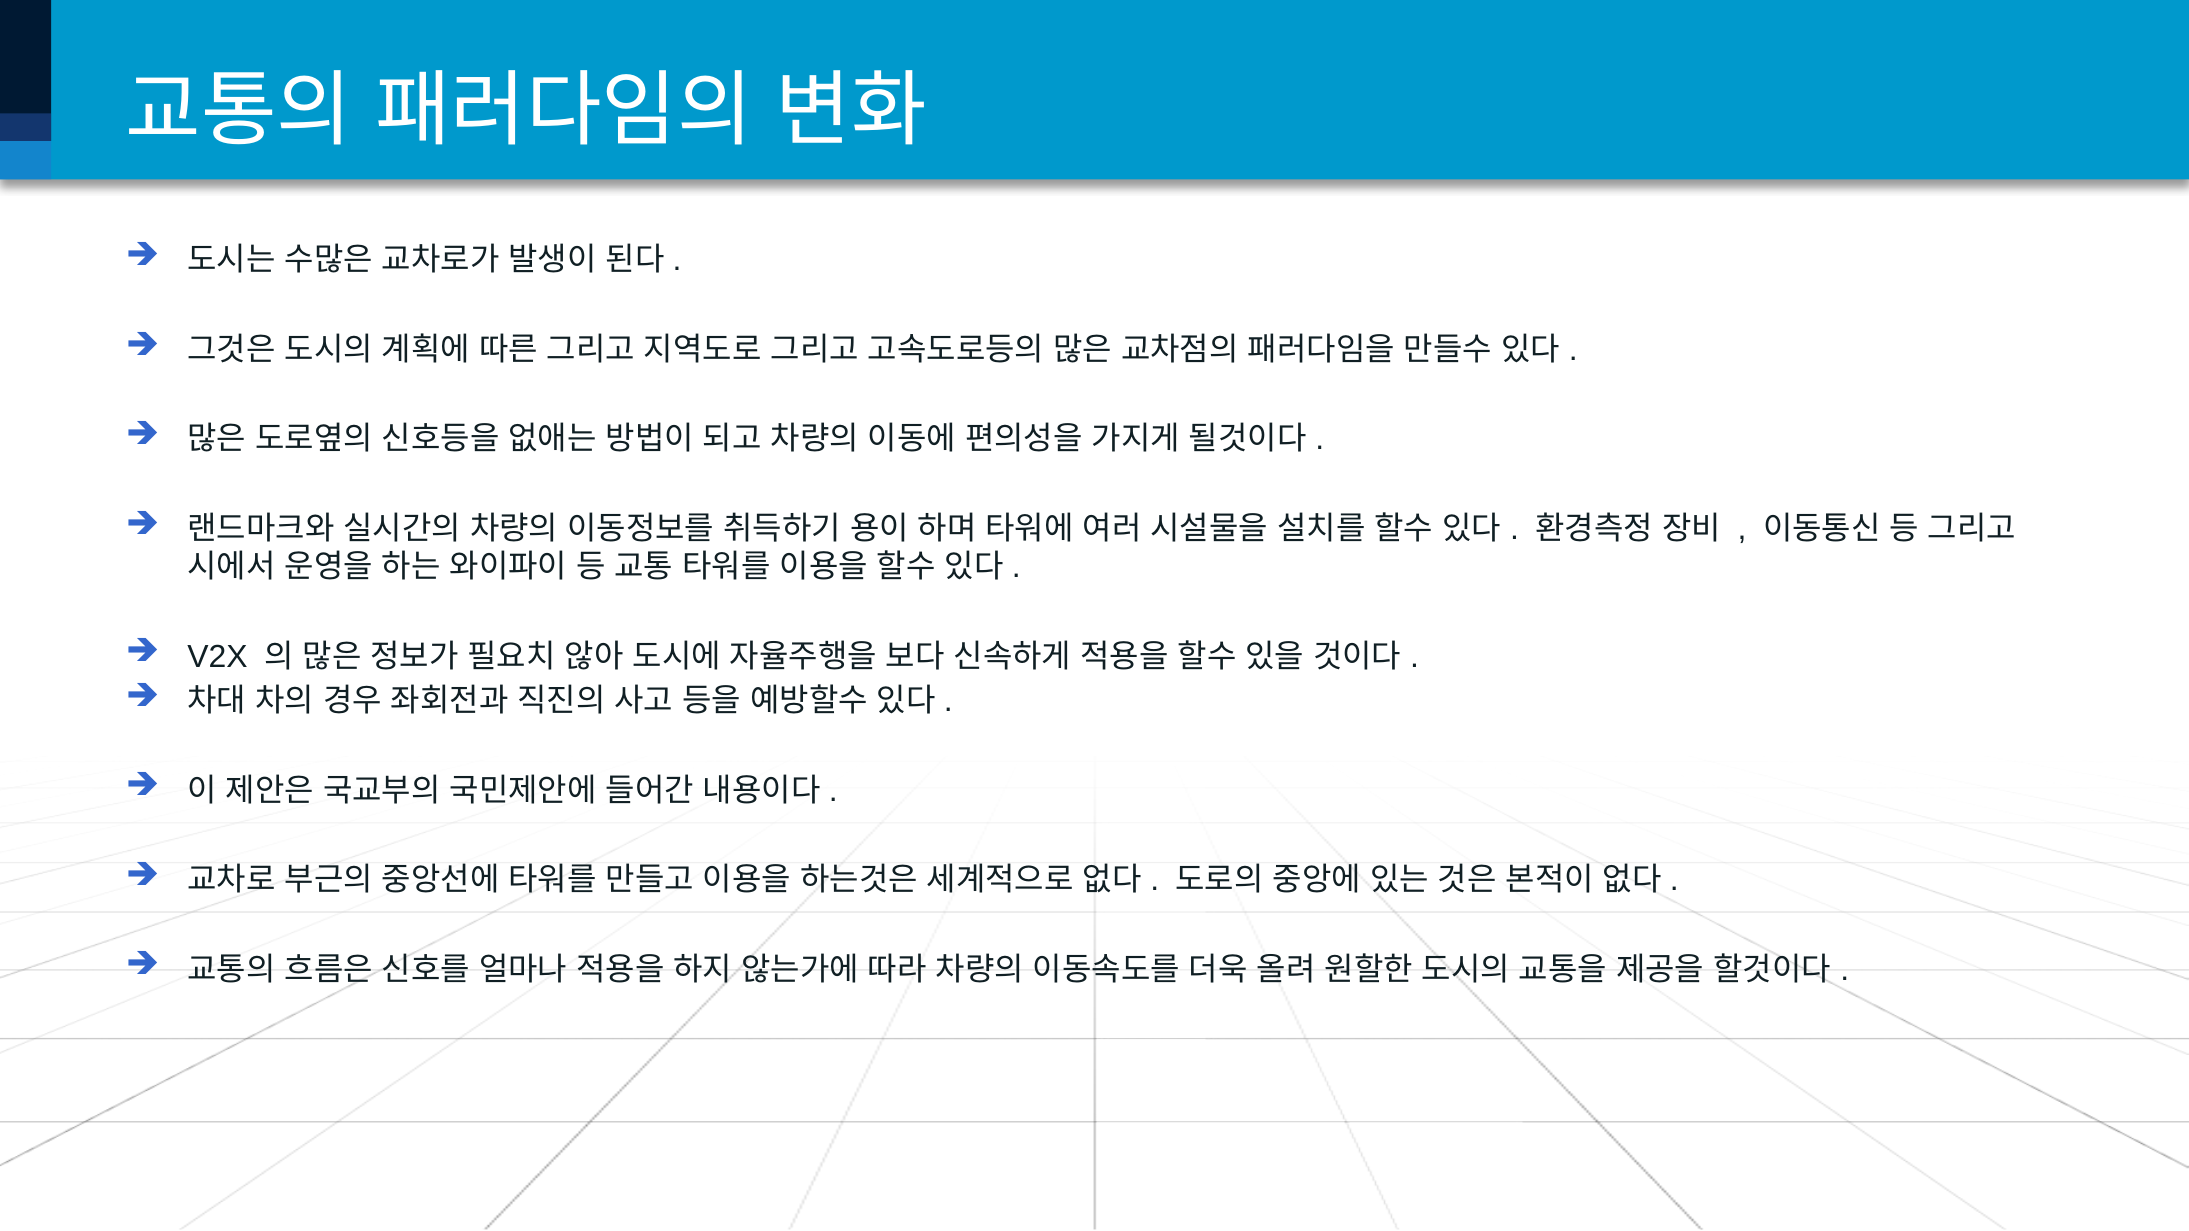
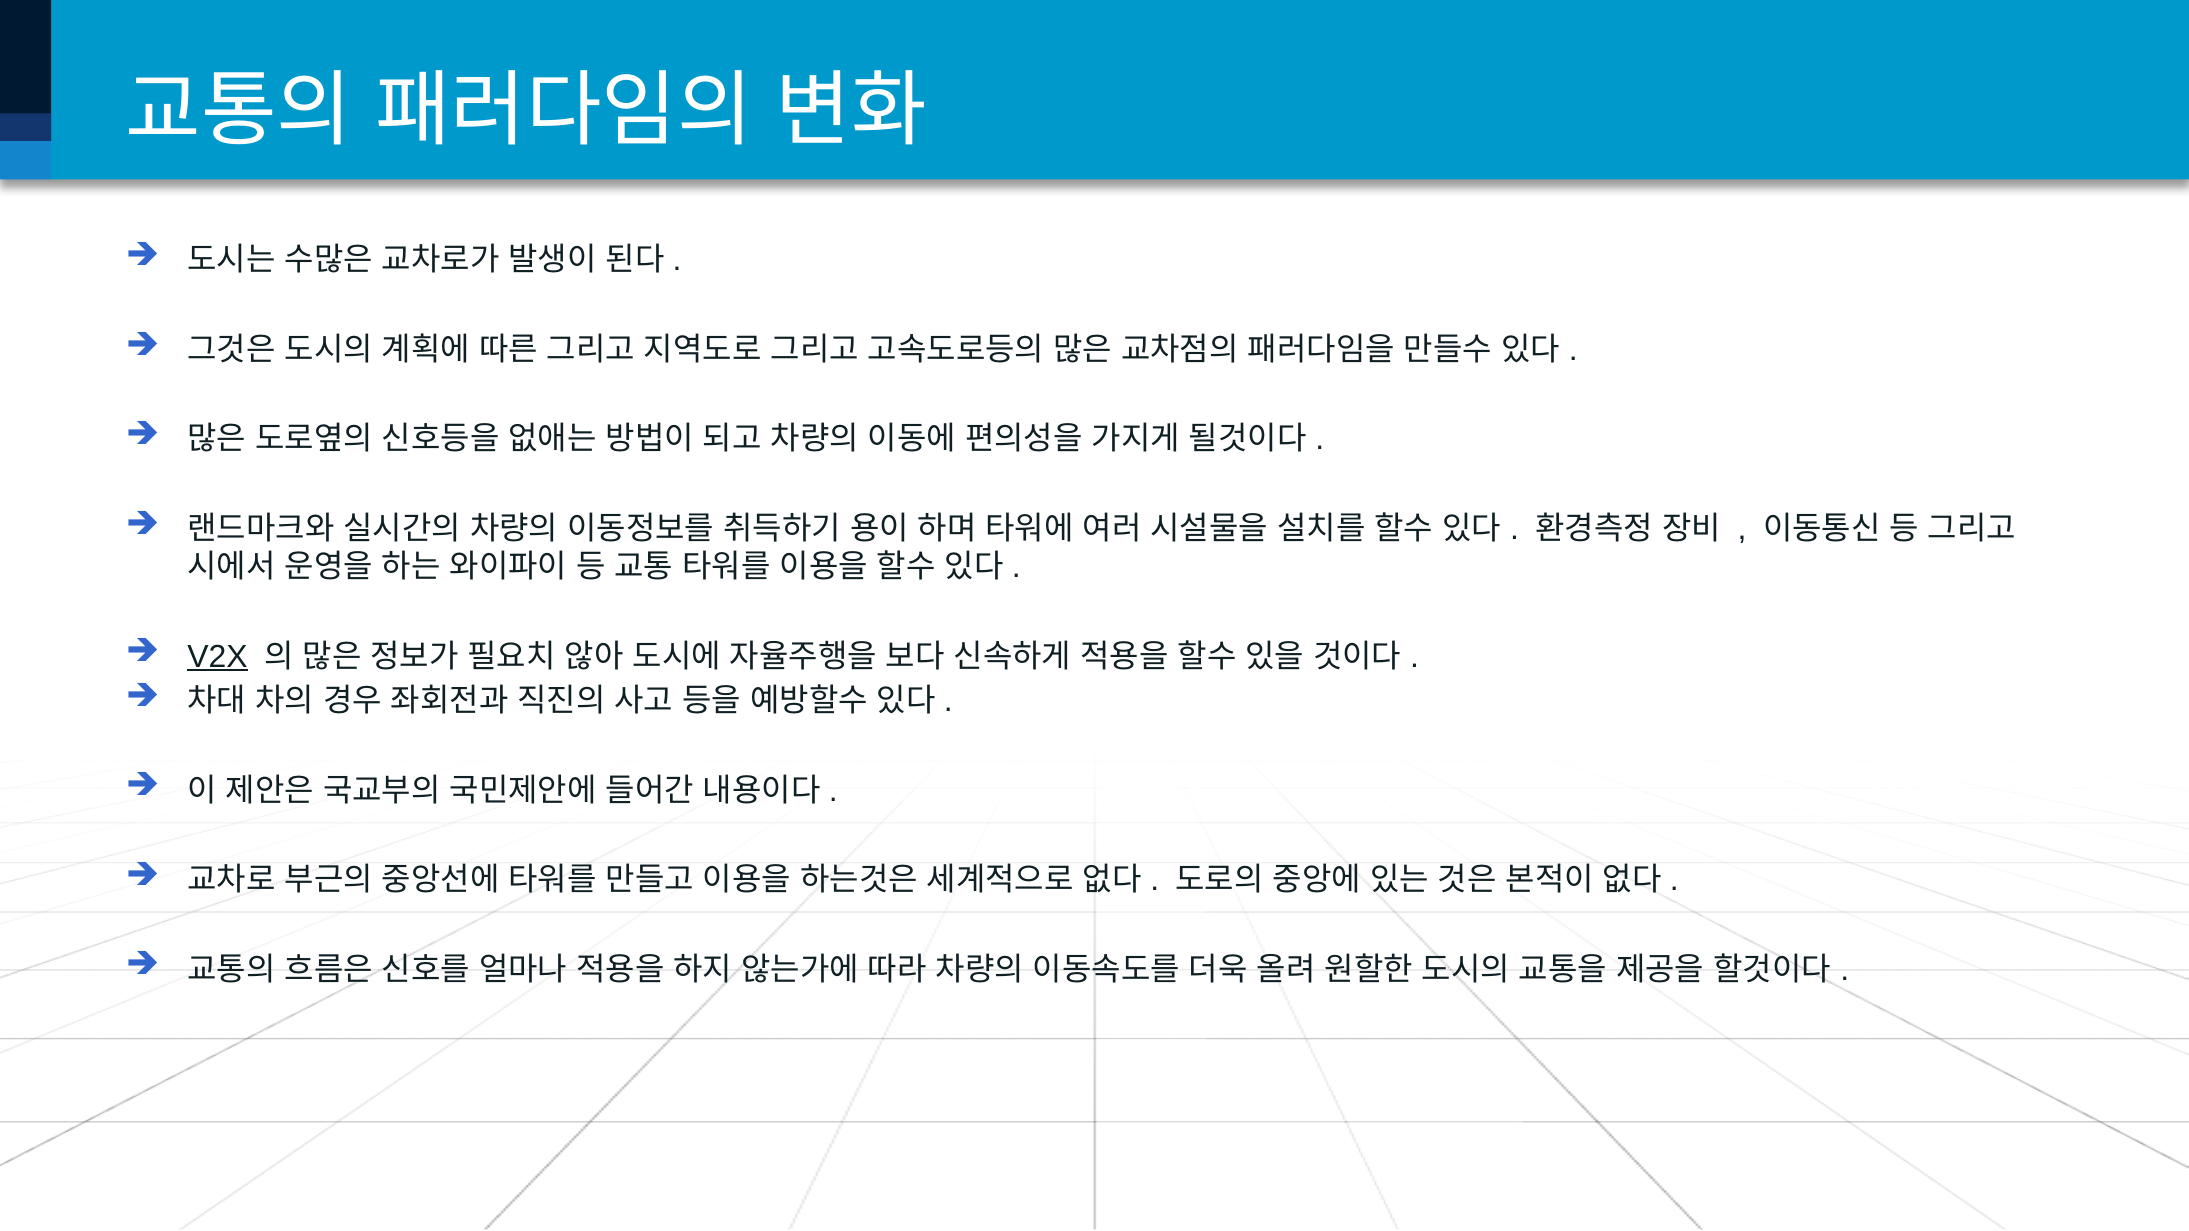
V2X underline: none -> present (218, 657)
